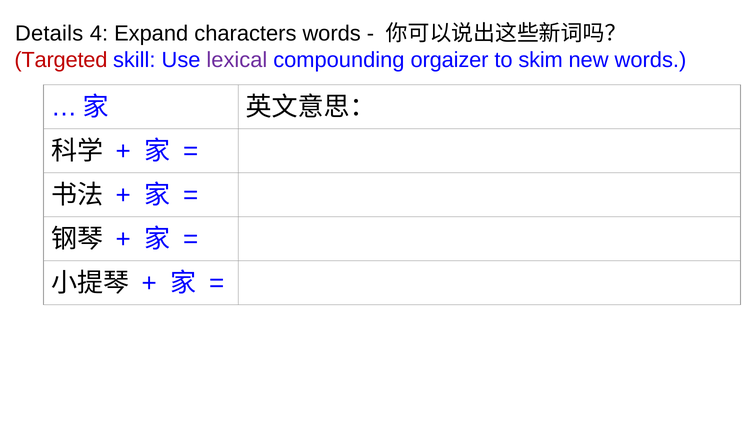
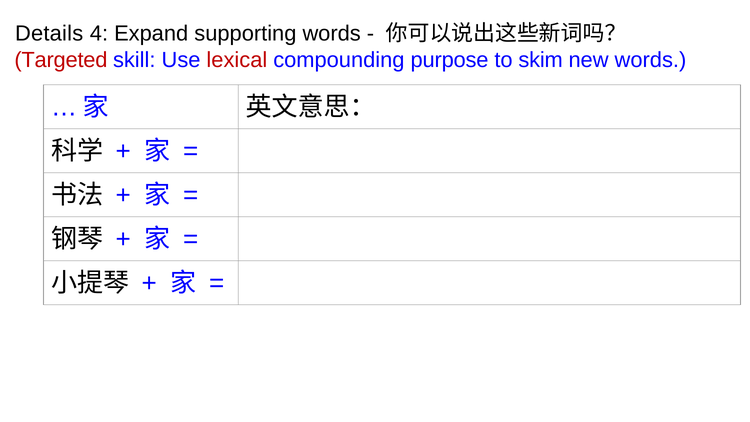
characters: characters -> supporting (245, 34)
lexical colour: purple -> red (237, 60)
orgaizer: orgaizer -> purpose (450, 60)
